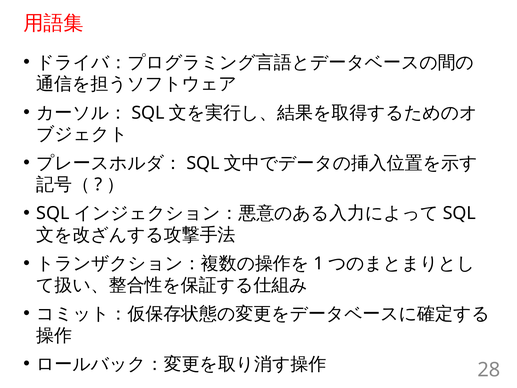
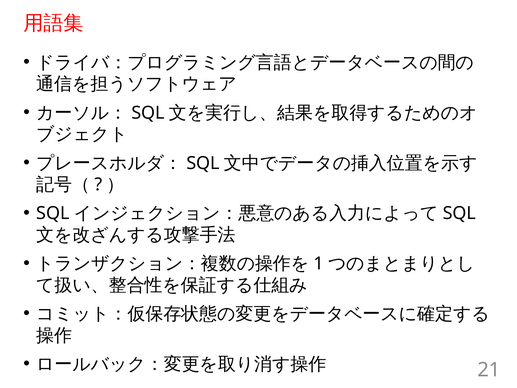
28: 28 -> 21 (489, 370)
